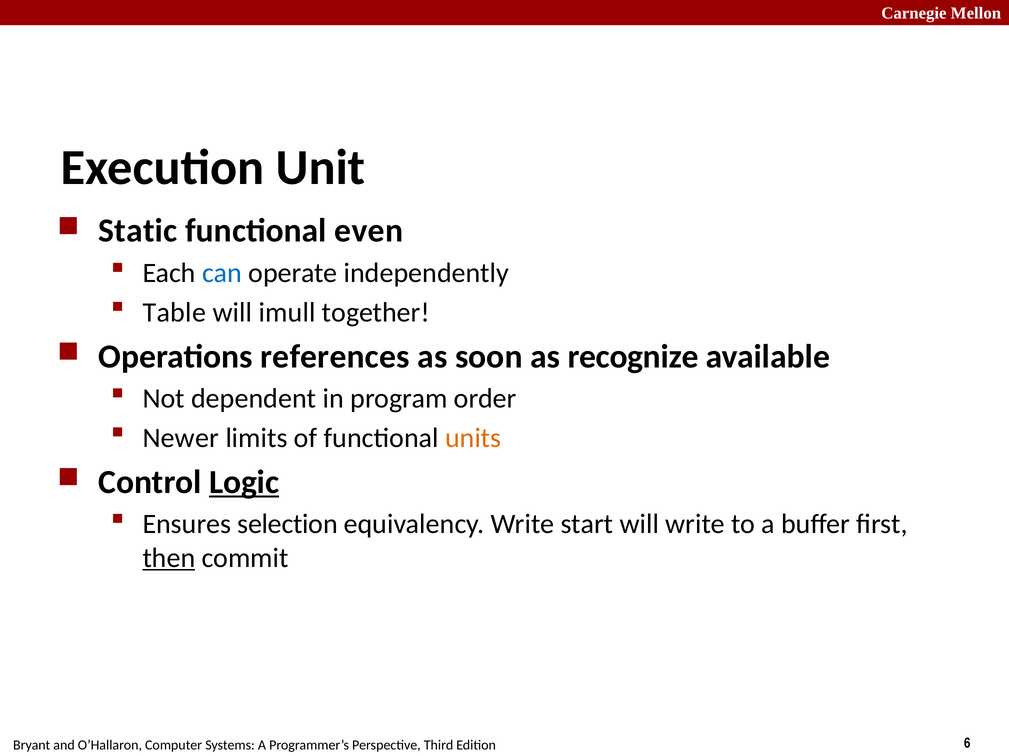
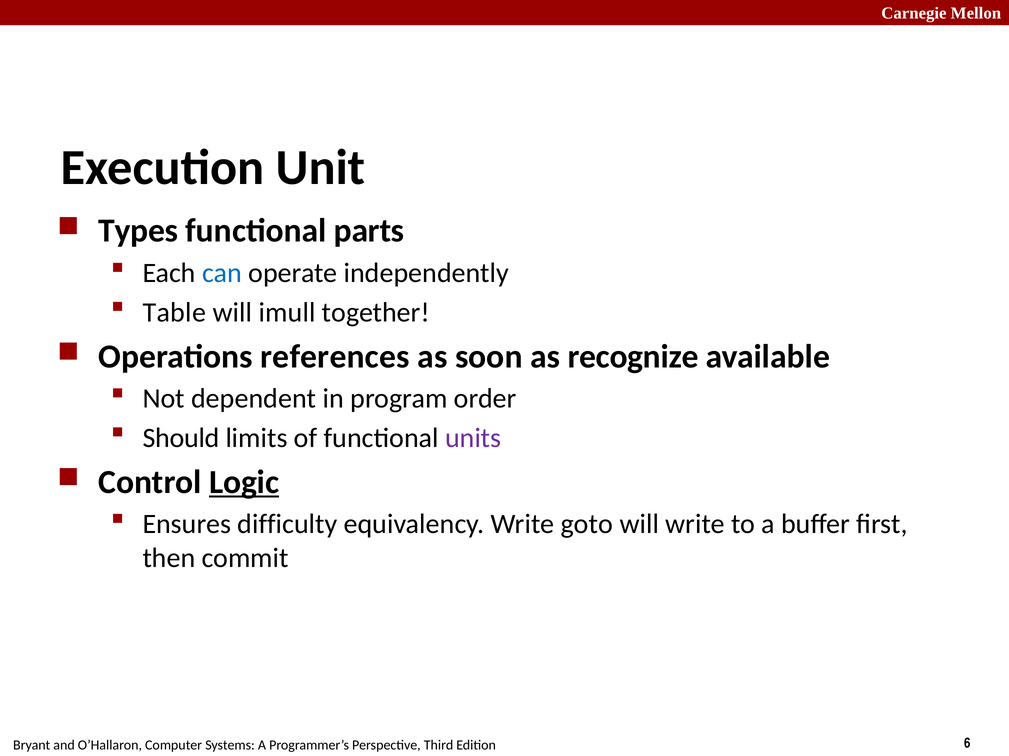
Static: Static -> Types (138, 231)
even: even -> parts (369, 231)
Newer: Newer -> Should (181, 438)
units colour: orange -> purple (473, 438)
selection: selection -> difficulty (287, 525)
start: start -> goto (587, 525)
then underline: present -> none (169, 558)
